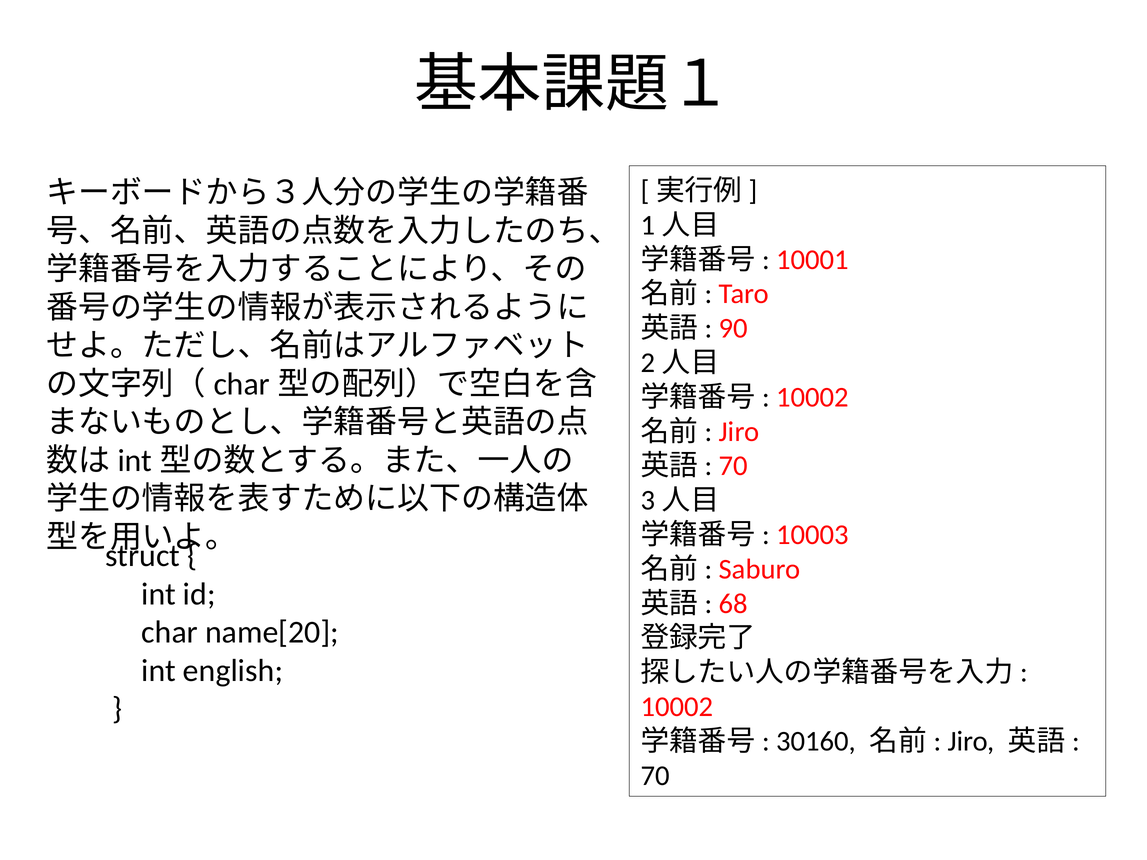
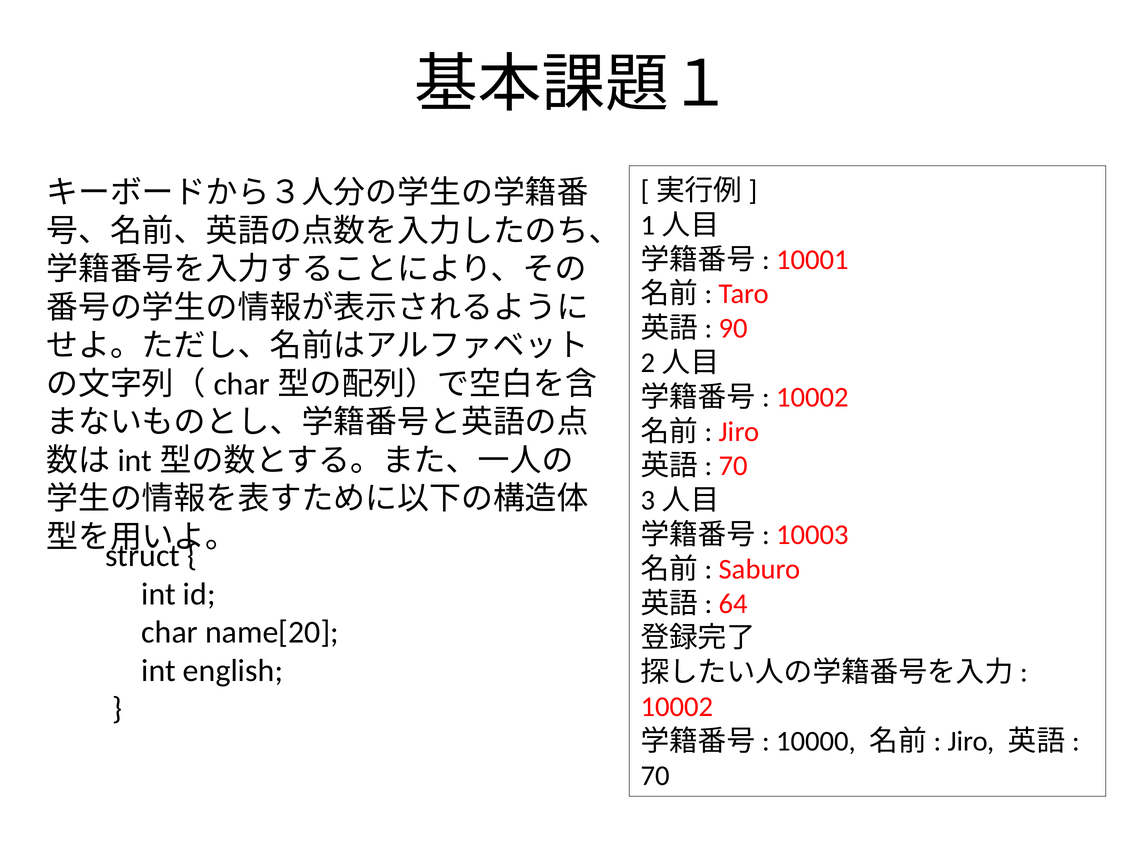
68: 68 -> 64 (733, 604)
30160: 30160 -> 10000 (816, 741)
